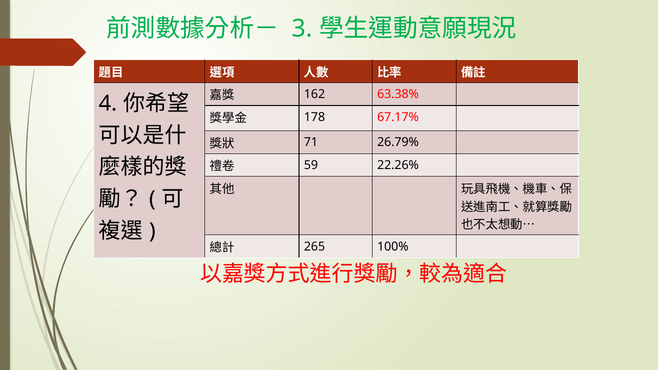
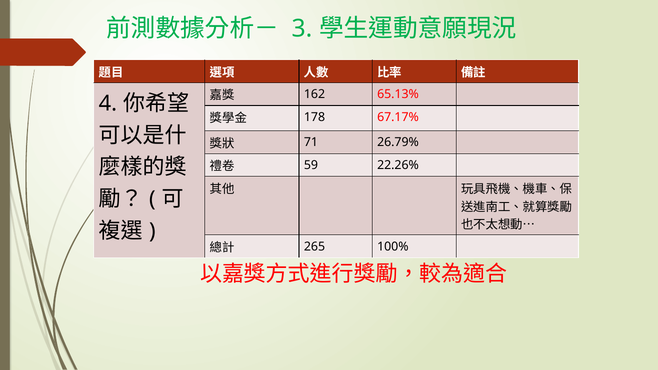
63.38%: 63.38% -> 65.13% (398, 94)
